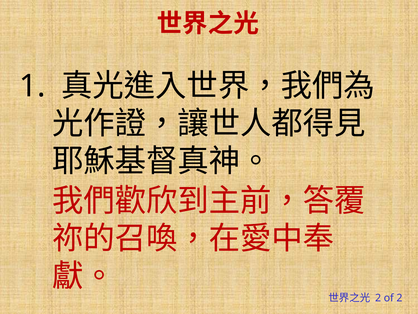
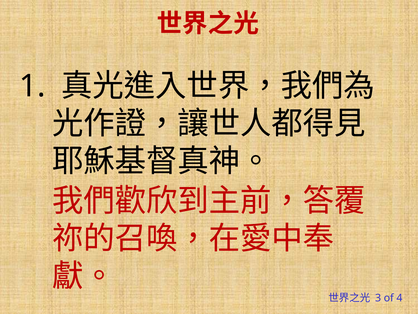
2: 2 -> 3 (378, 297)
of 2: 2 -> 4 (399, 297)
